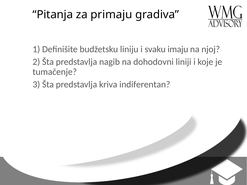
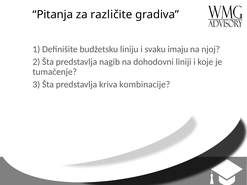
primaju: primaju -> različite (111, 15)
indiferentan: indiferentan -> kombinacije (145, 85)
